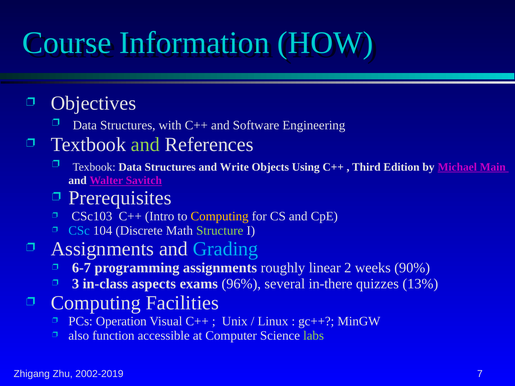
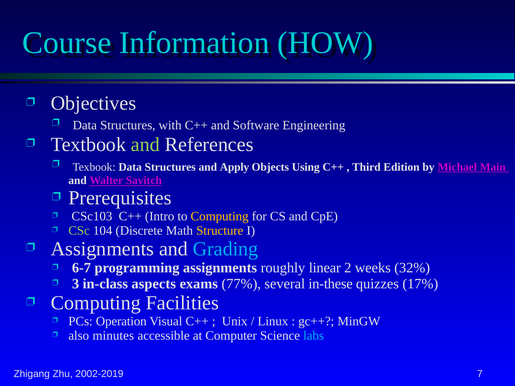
Write: Write -> Apply (234, 167)
CSc colour: light blue -> light green (79, 231)
Structure colour: light green -> yellow (220, 231)
90%: 90% -> 32% (412, 268)
96%: 96% -> 77% (241, 284)
in-there: in-there -> in-these (331, 284)
13%: 13% -> 17% (420, 284)
function: function -> minutes (113, 336)
labs colour: light green -> light blue (314, 336)
